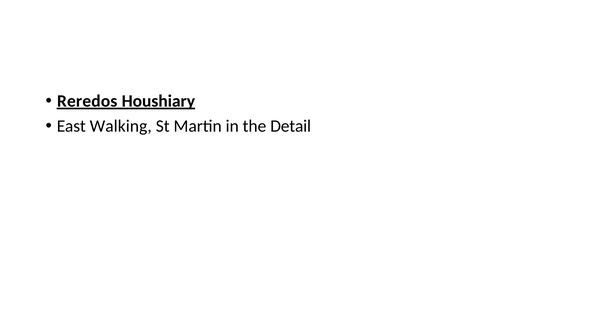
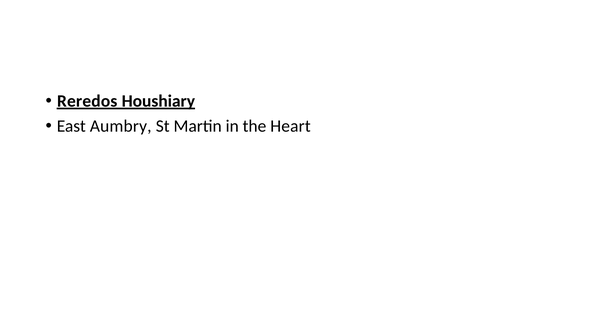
Walking: Walking -> Aumbry (121, 126)
Detail: Detail -> Heart (290, 126)
